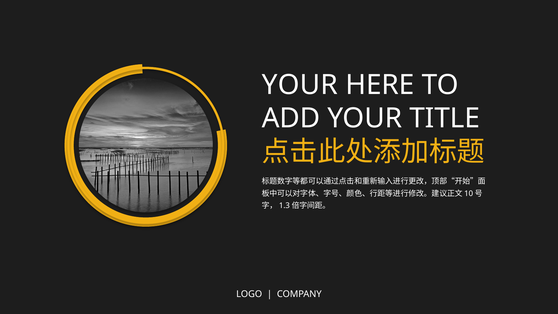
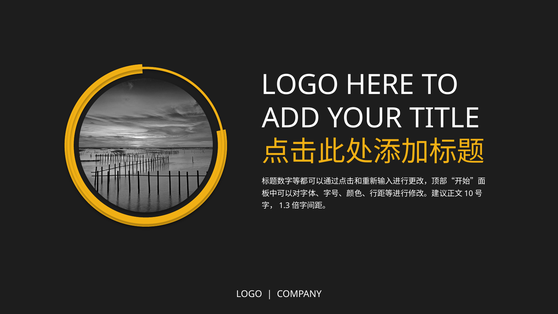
YOUR: YOUR -> LOGO (300, 85)
